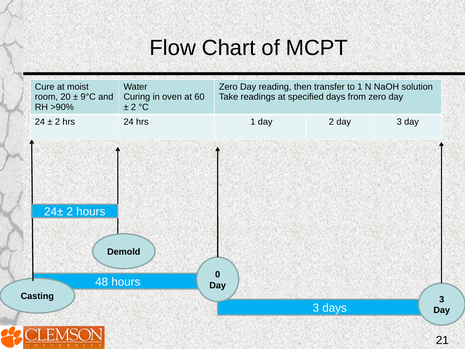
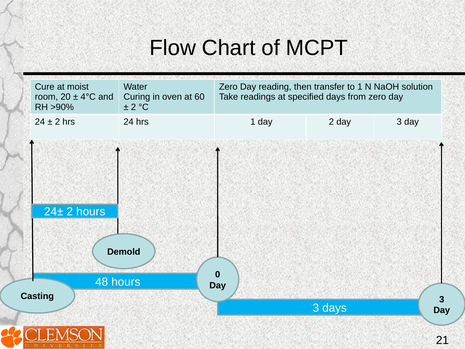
9°C: 9°C -> 4°C (88, 97)
